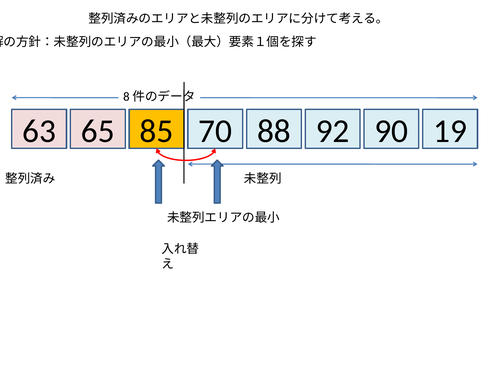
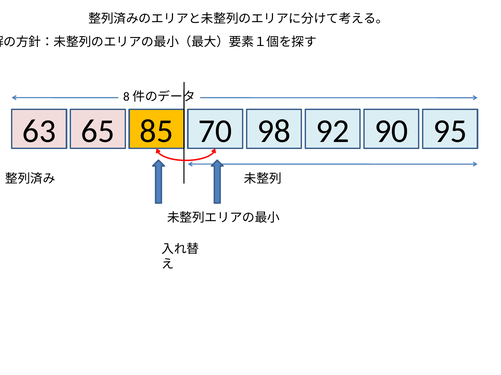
88: 88 -> 98 (274, 131)
19: 19 -> 95 (450, 131)
